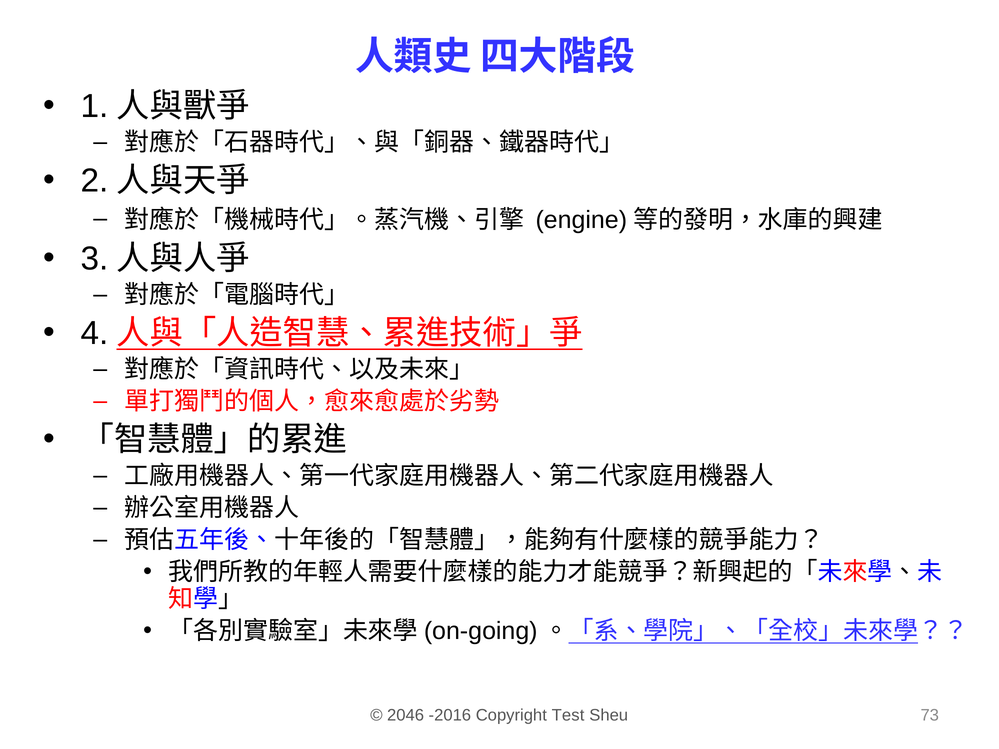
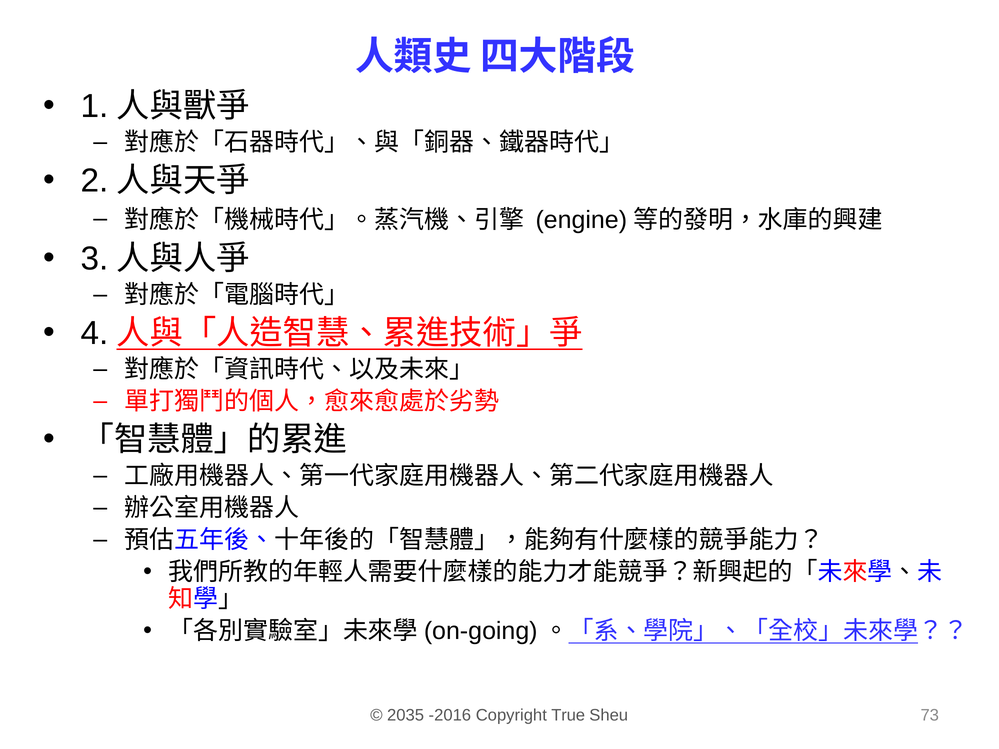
2046: 2046 -> 2035 (406, 716)
Test: Test -> True (568, 716)
